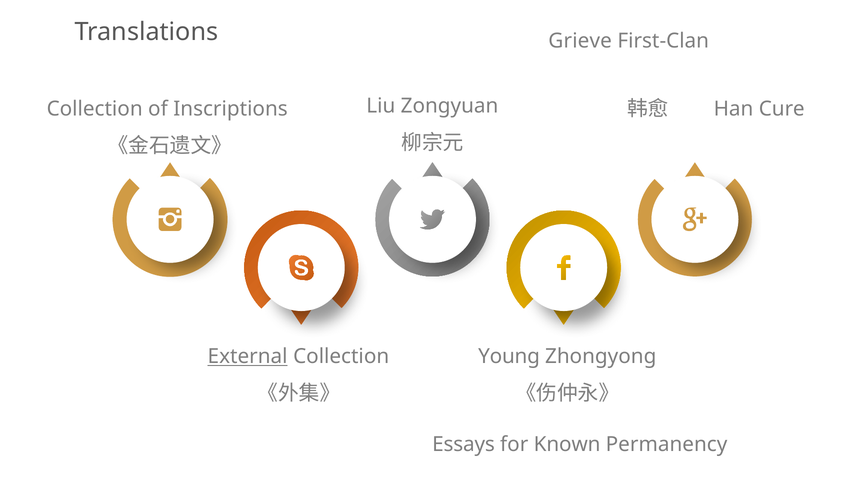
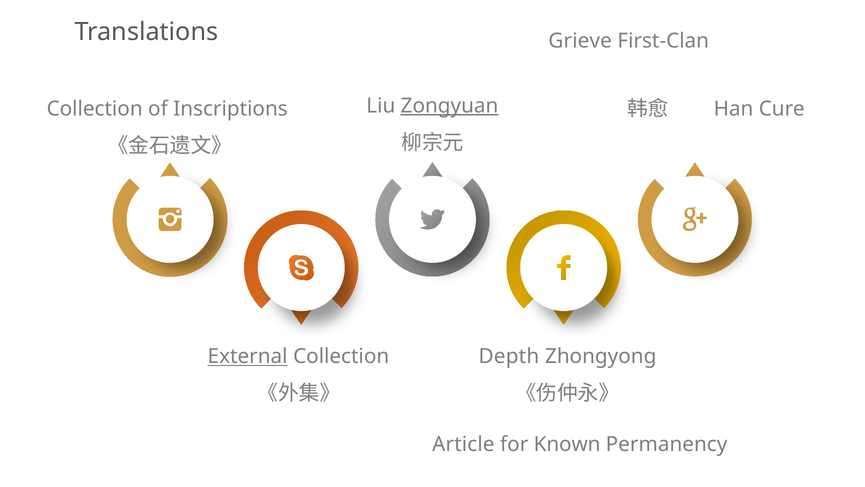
Zongyuan underline: none -> present (450, 106)
Young: Young -> Depth (509, 356)
Essays: Essays -> Article (463, 444)
